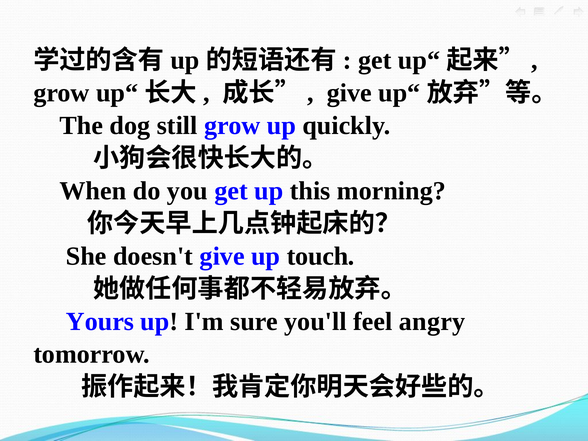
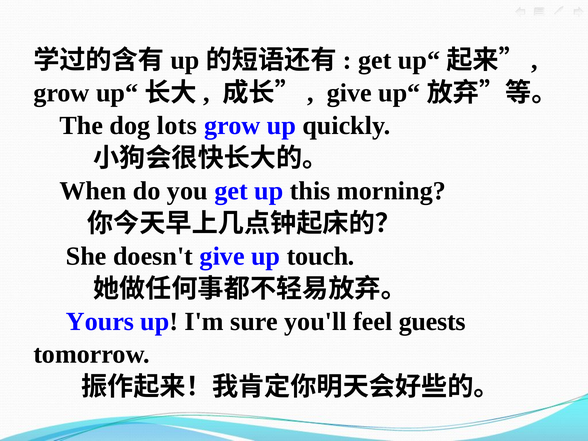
still: still -> lots (177, 126)
angry: angry -> guests (432, 322)
